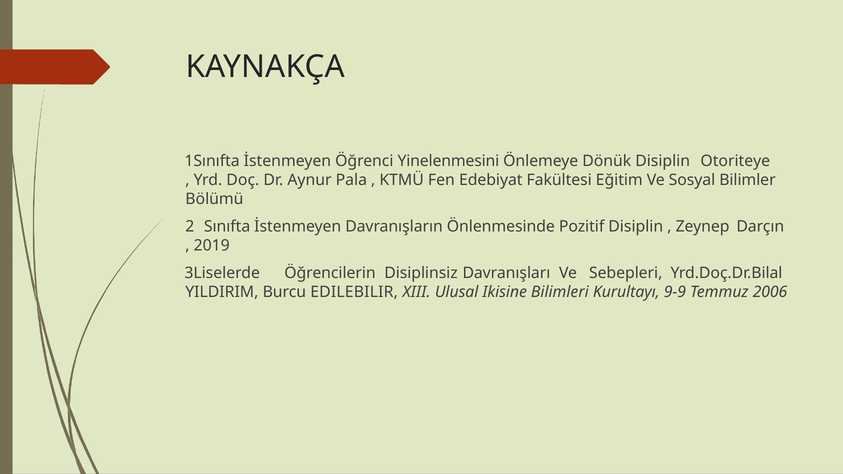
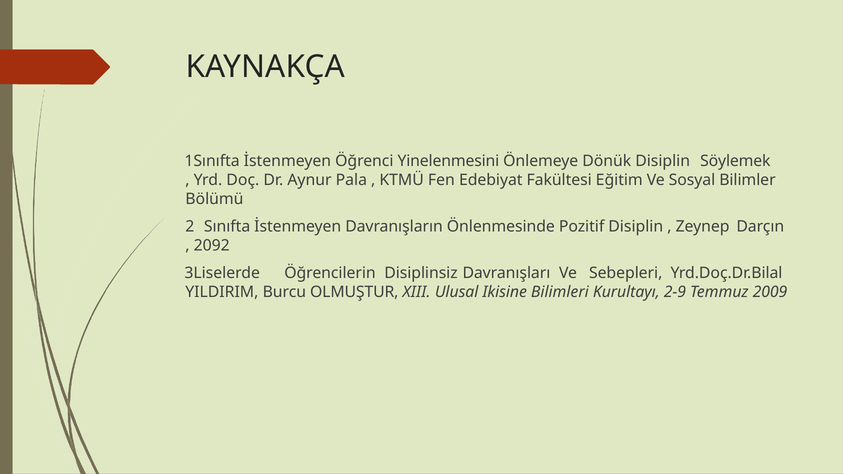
Otoriteye: Otoriteye -> Söylemek (735, 161)
2019: 2019 -> 2092 (212, 246)
EDILEBILIR: EDILEBILIR -> OLMUŞTUR (354, 292)
9-9: 9-9 -> 2-9 (675, 292)
2006: 2006 -> 2009 (770, 292)
